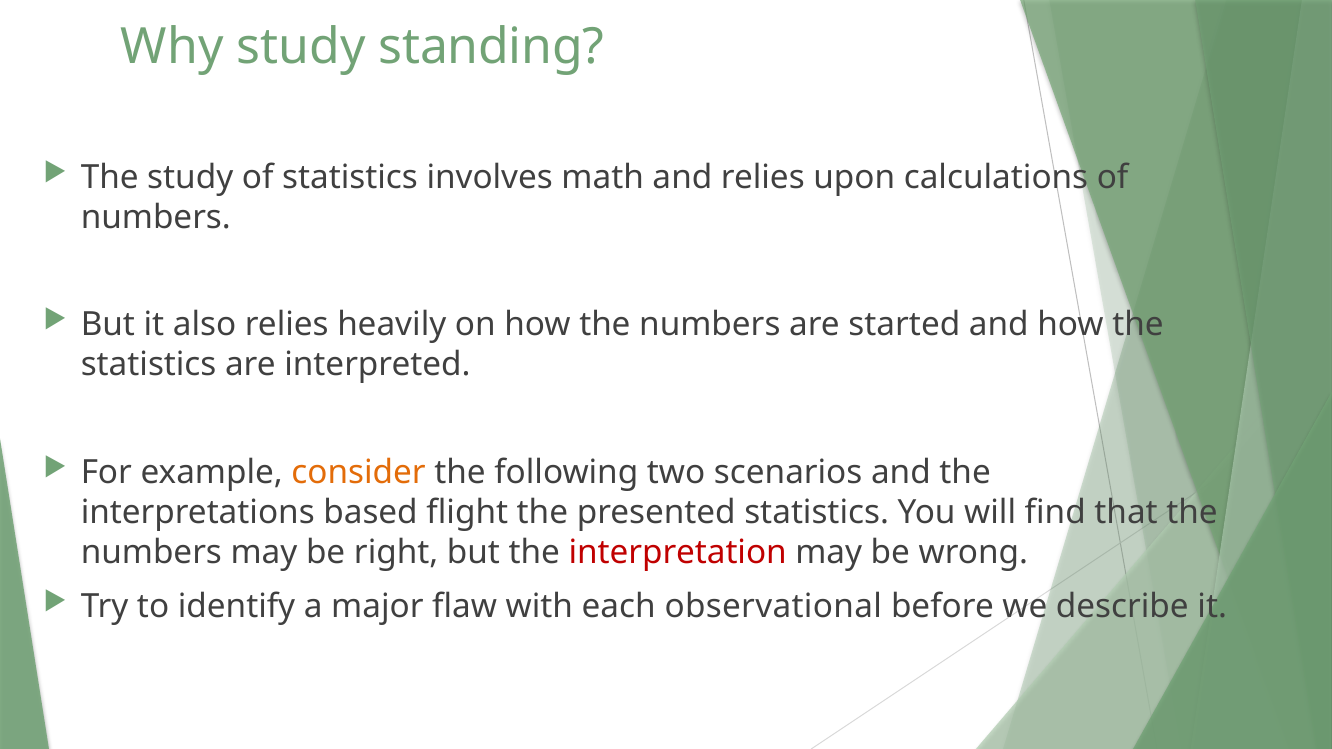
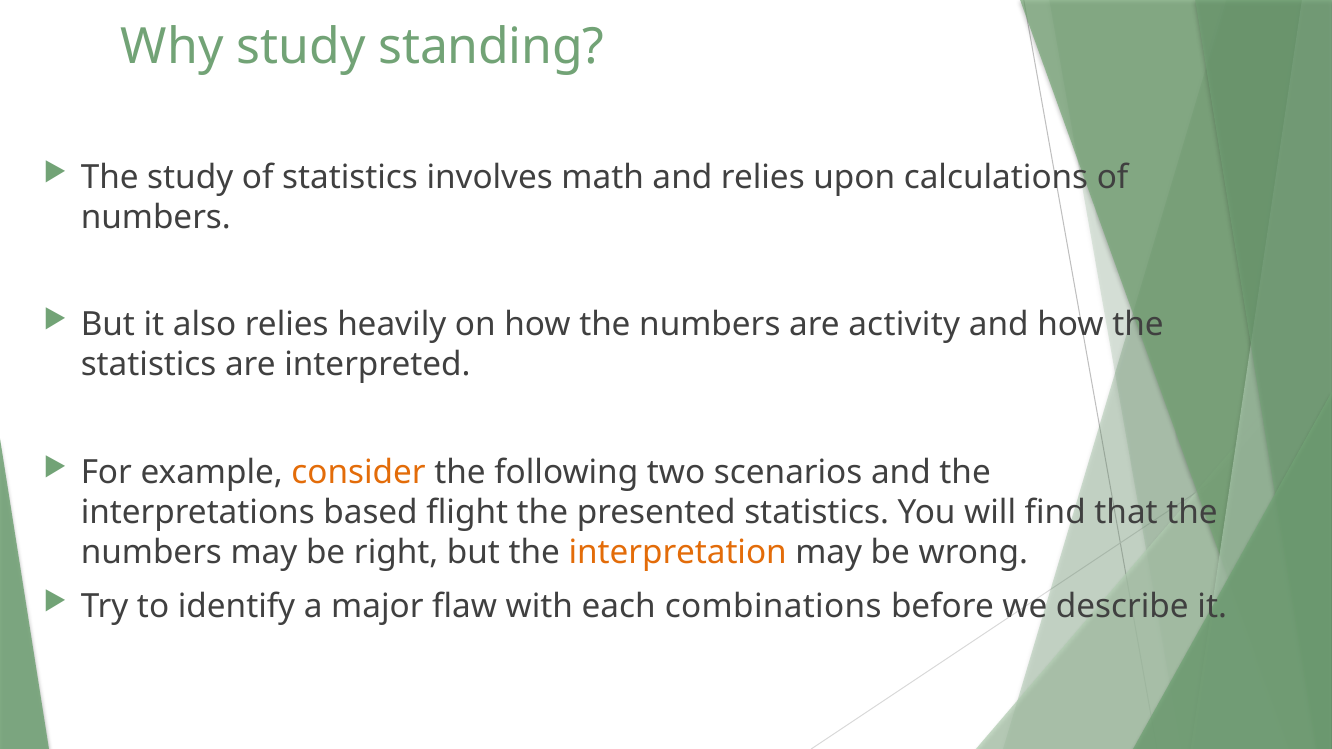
started: started -> activity (904, 325)
interpretation colour: red -> orange (678, 552)
observational: observational -> combinations (773, 606)
